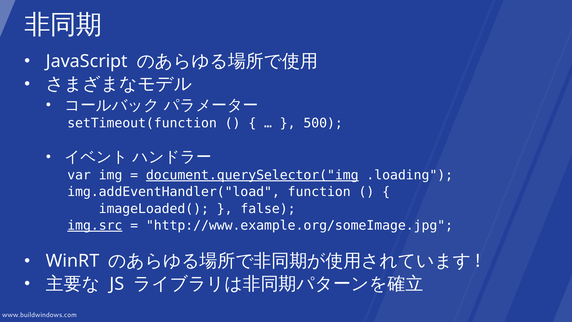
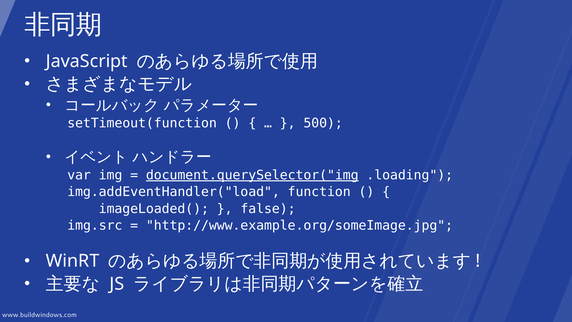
img.src underline: present -> none (95, 225)
